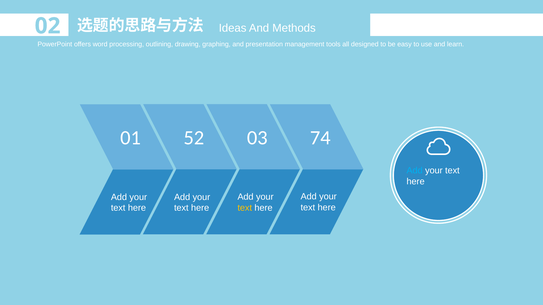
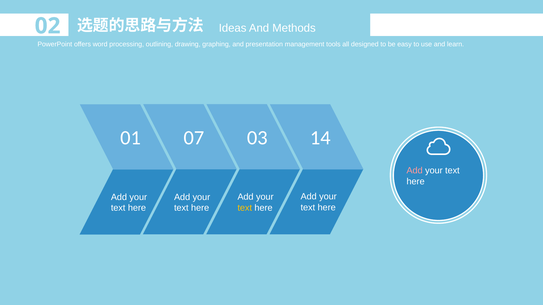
52: 52 -> 07 (194, 138)
74: 74 -> 14 (320, 138)
Add colour: light blue -> pink (415, 171)
